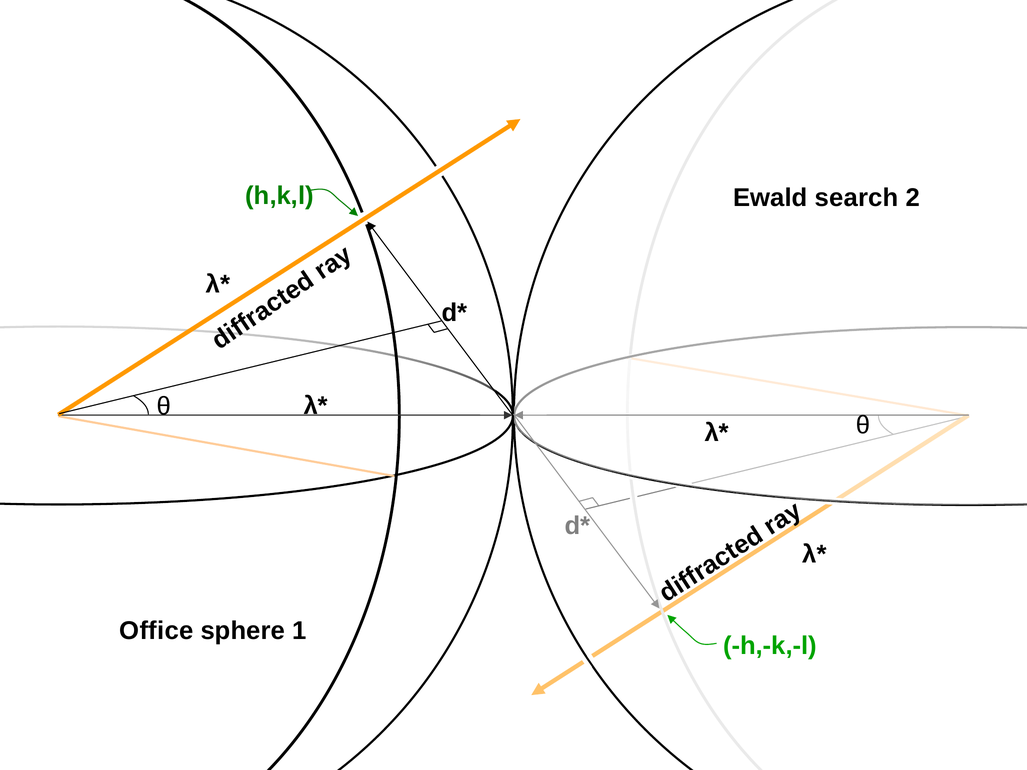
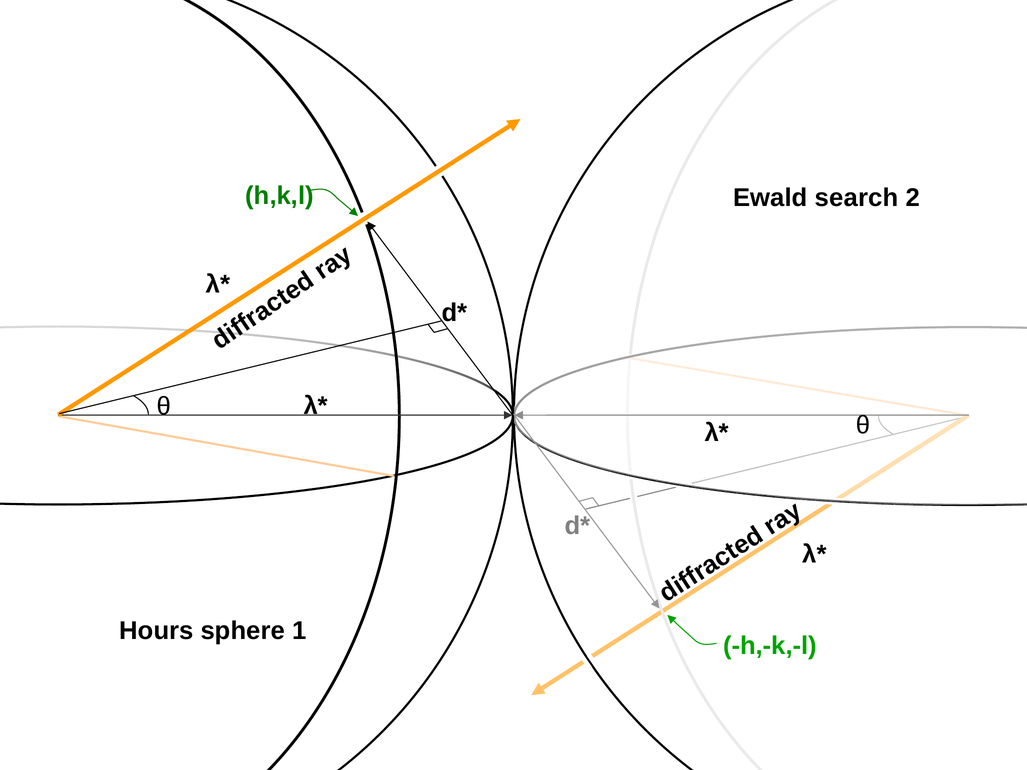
Office: Office -> Hours (157, 631)
